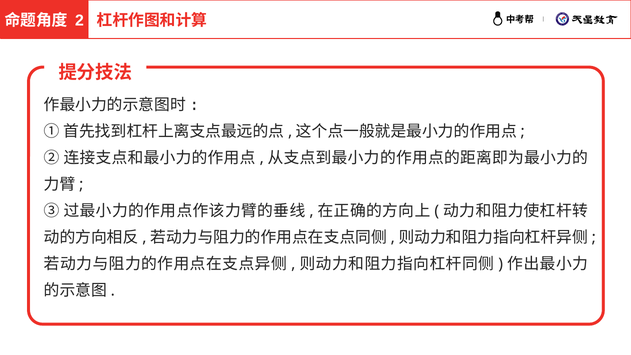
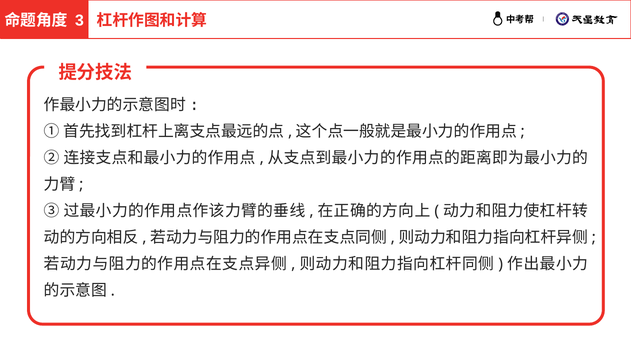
2: 2 -> 3 (79, 20)
